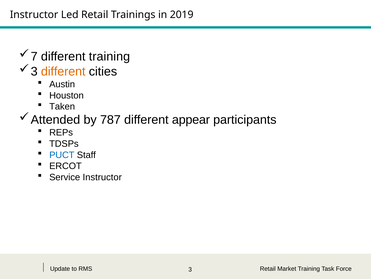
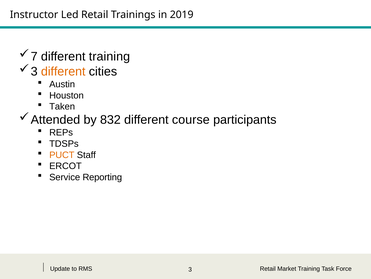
787: 787 -> 832 (110, 120)
appear: appear -> course (191, 120)
PUCT colour: blue -> orange (62, 155)
Service Instructor: Instructor -> Reporting (102, 177)
